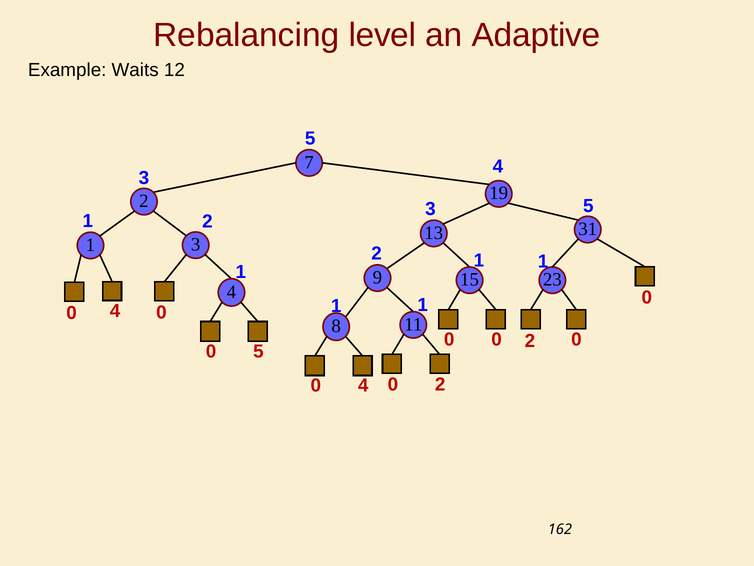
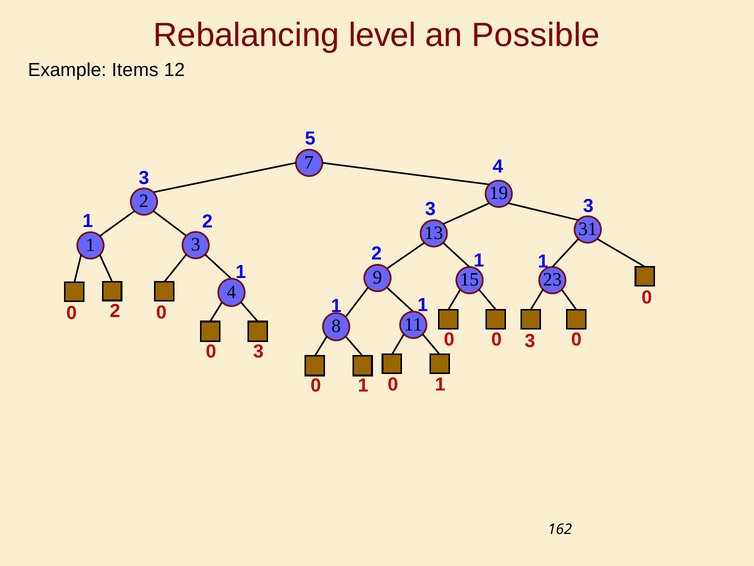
Adaptive: Adaptive -> Possible (536, 35)
Waits: Waits -> Items (135, 70)
3 5: 5 -> 3 (588, 206)
4: 4 -> 2 (115, 311)
2: 2 -> 3 (530, 341)
5: 5 -> 3 (258, 351)
2: 2 -> 1 (440, 384)
4: 4 -> 1 (363, 385)
